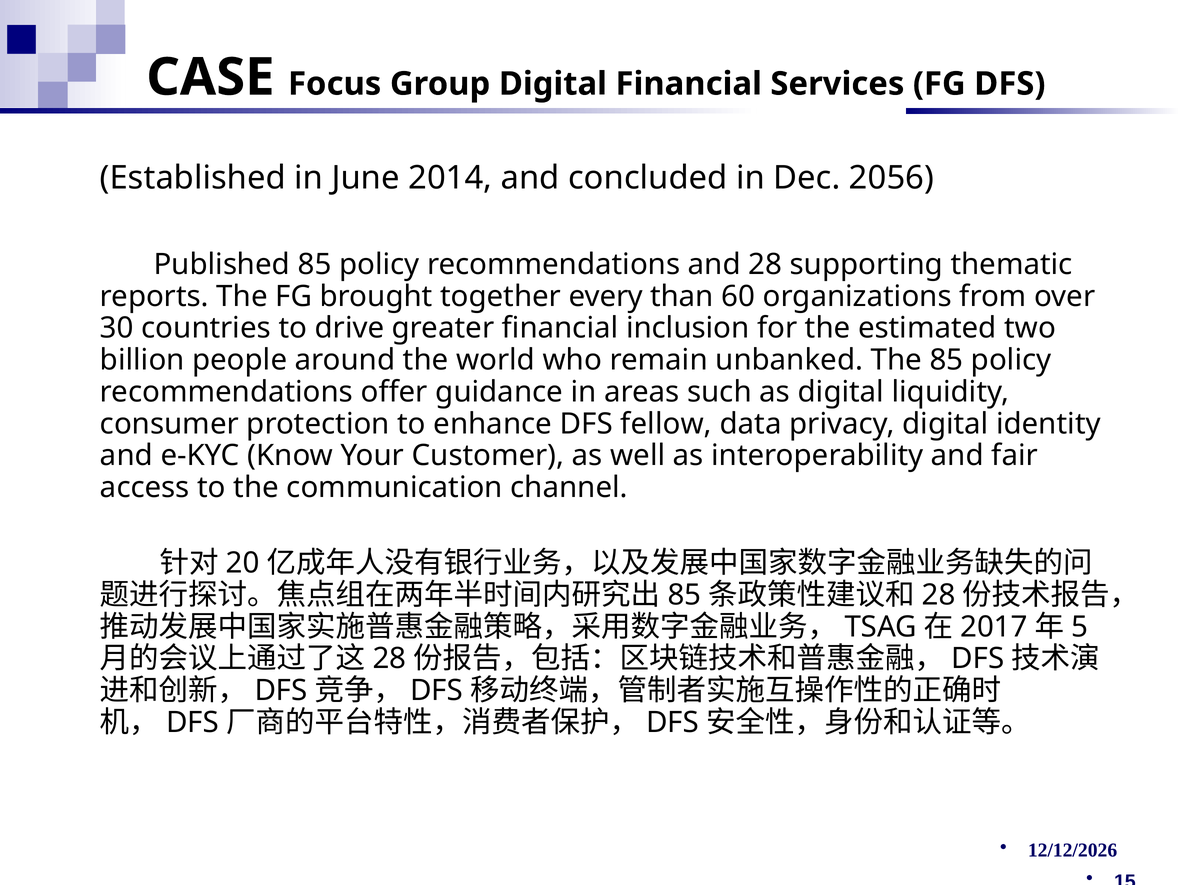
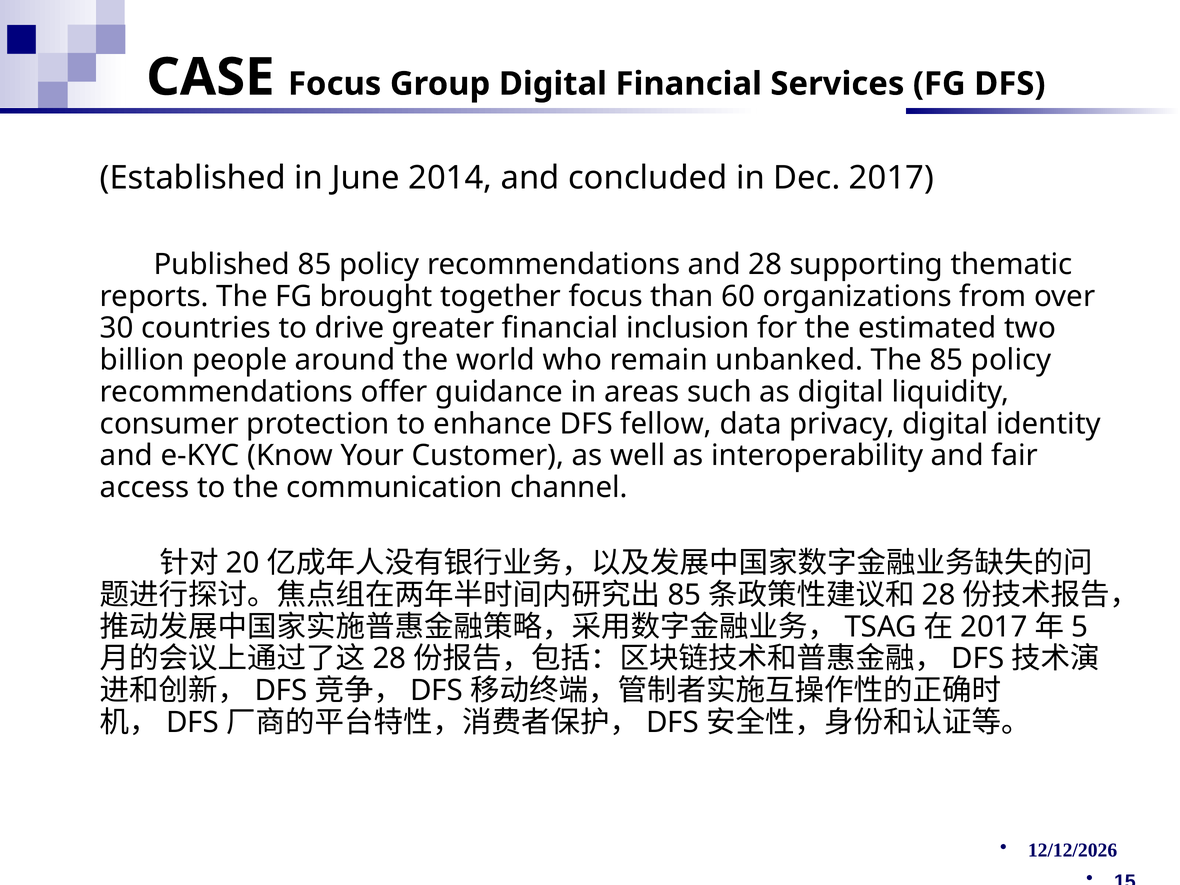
2056: 2056 -> 2017 (891, 178)
together every: every -> focus (606, 296)
